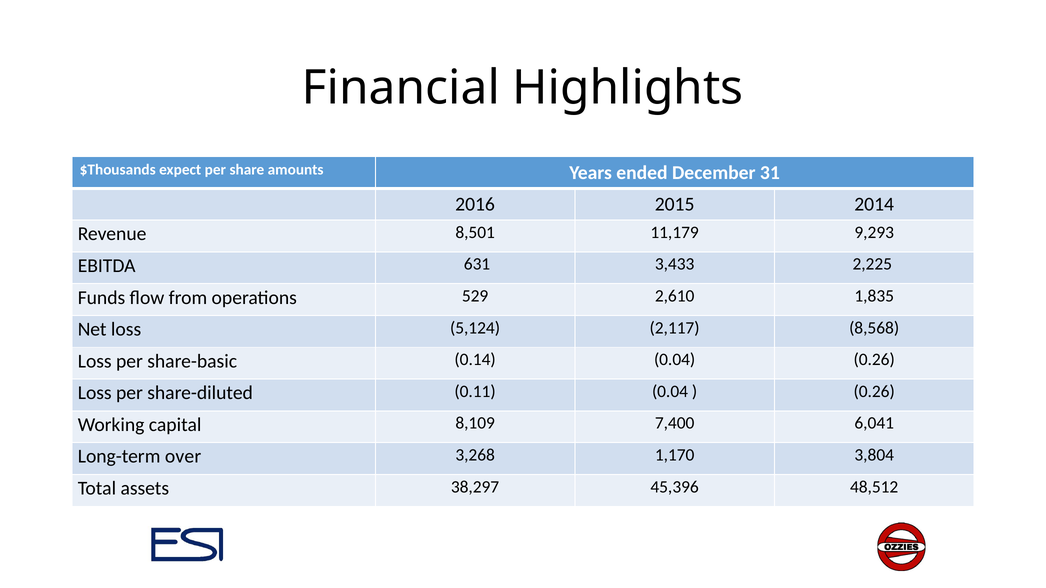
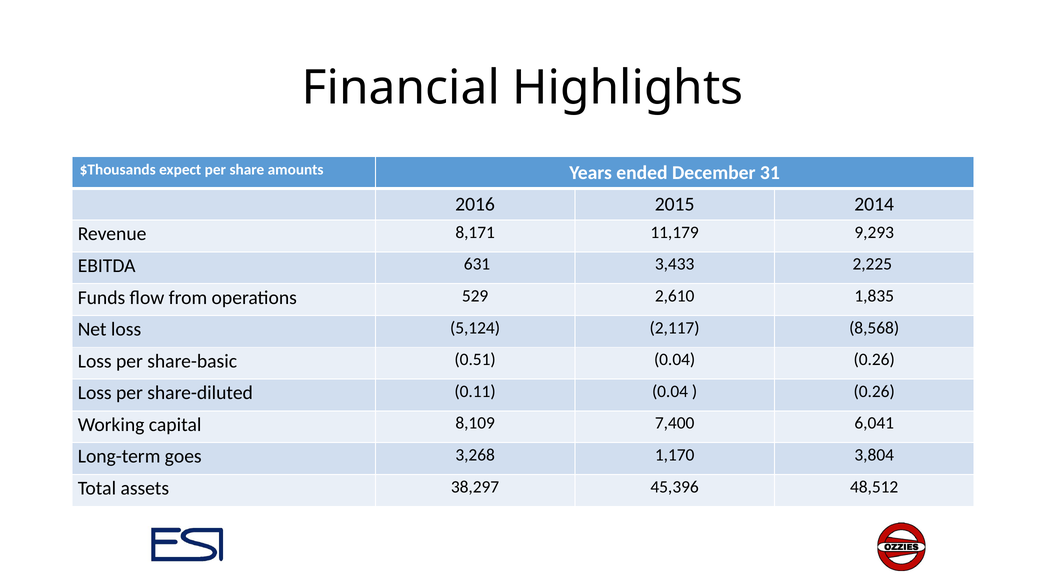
8,501: 8,501 -> 8,171 (475, 233)
0.14: 0.14 -> 0.51 (475, 360)
over: over -> goes (183, 457)
